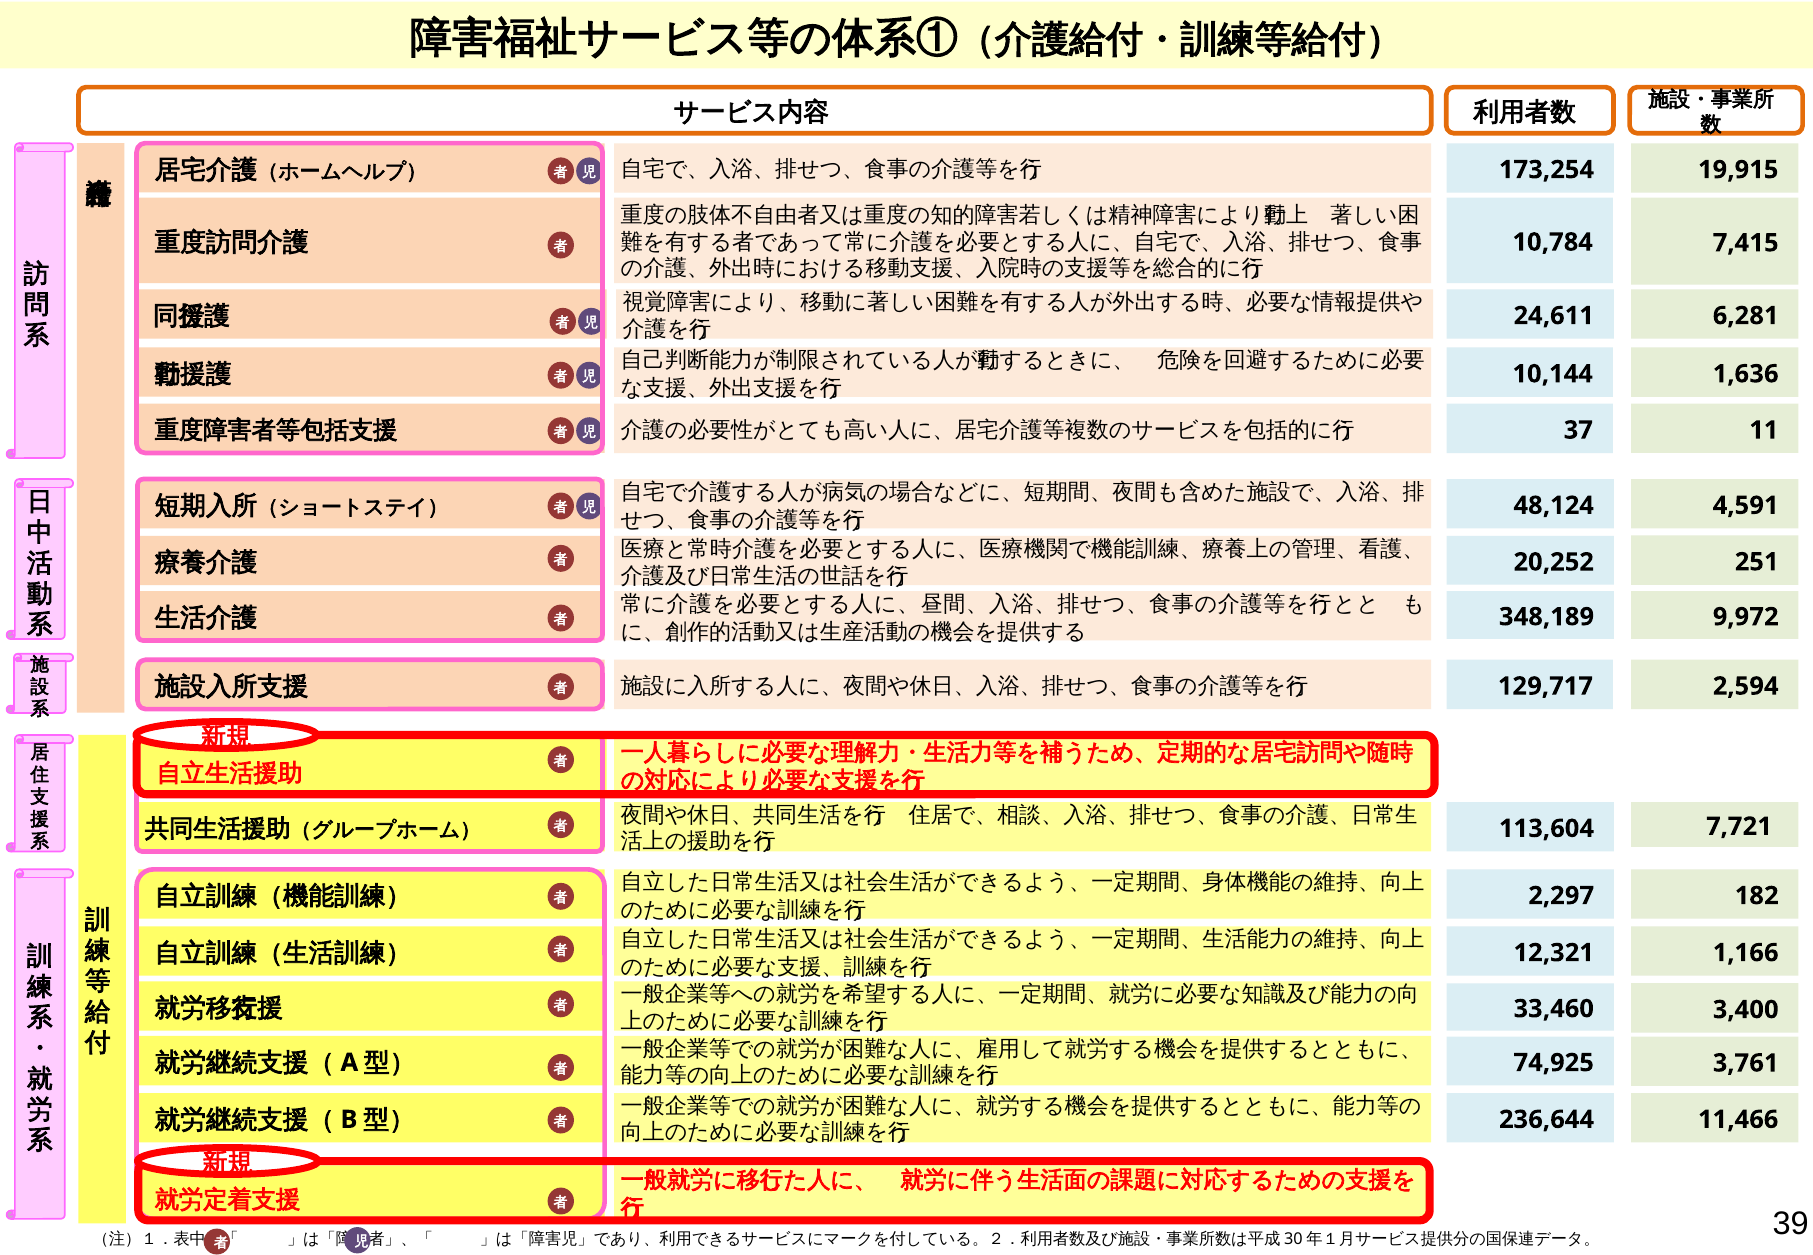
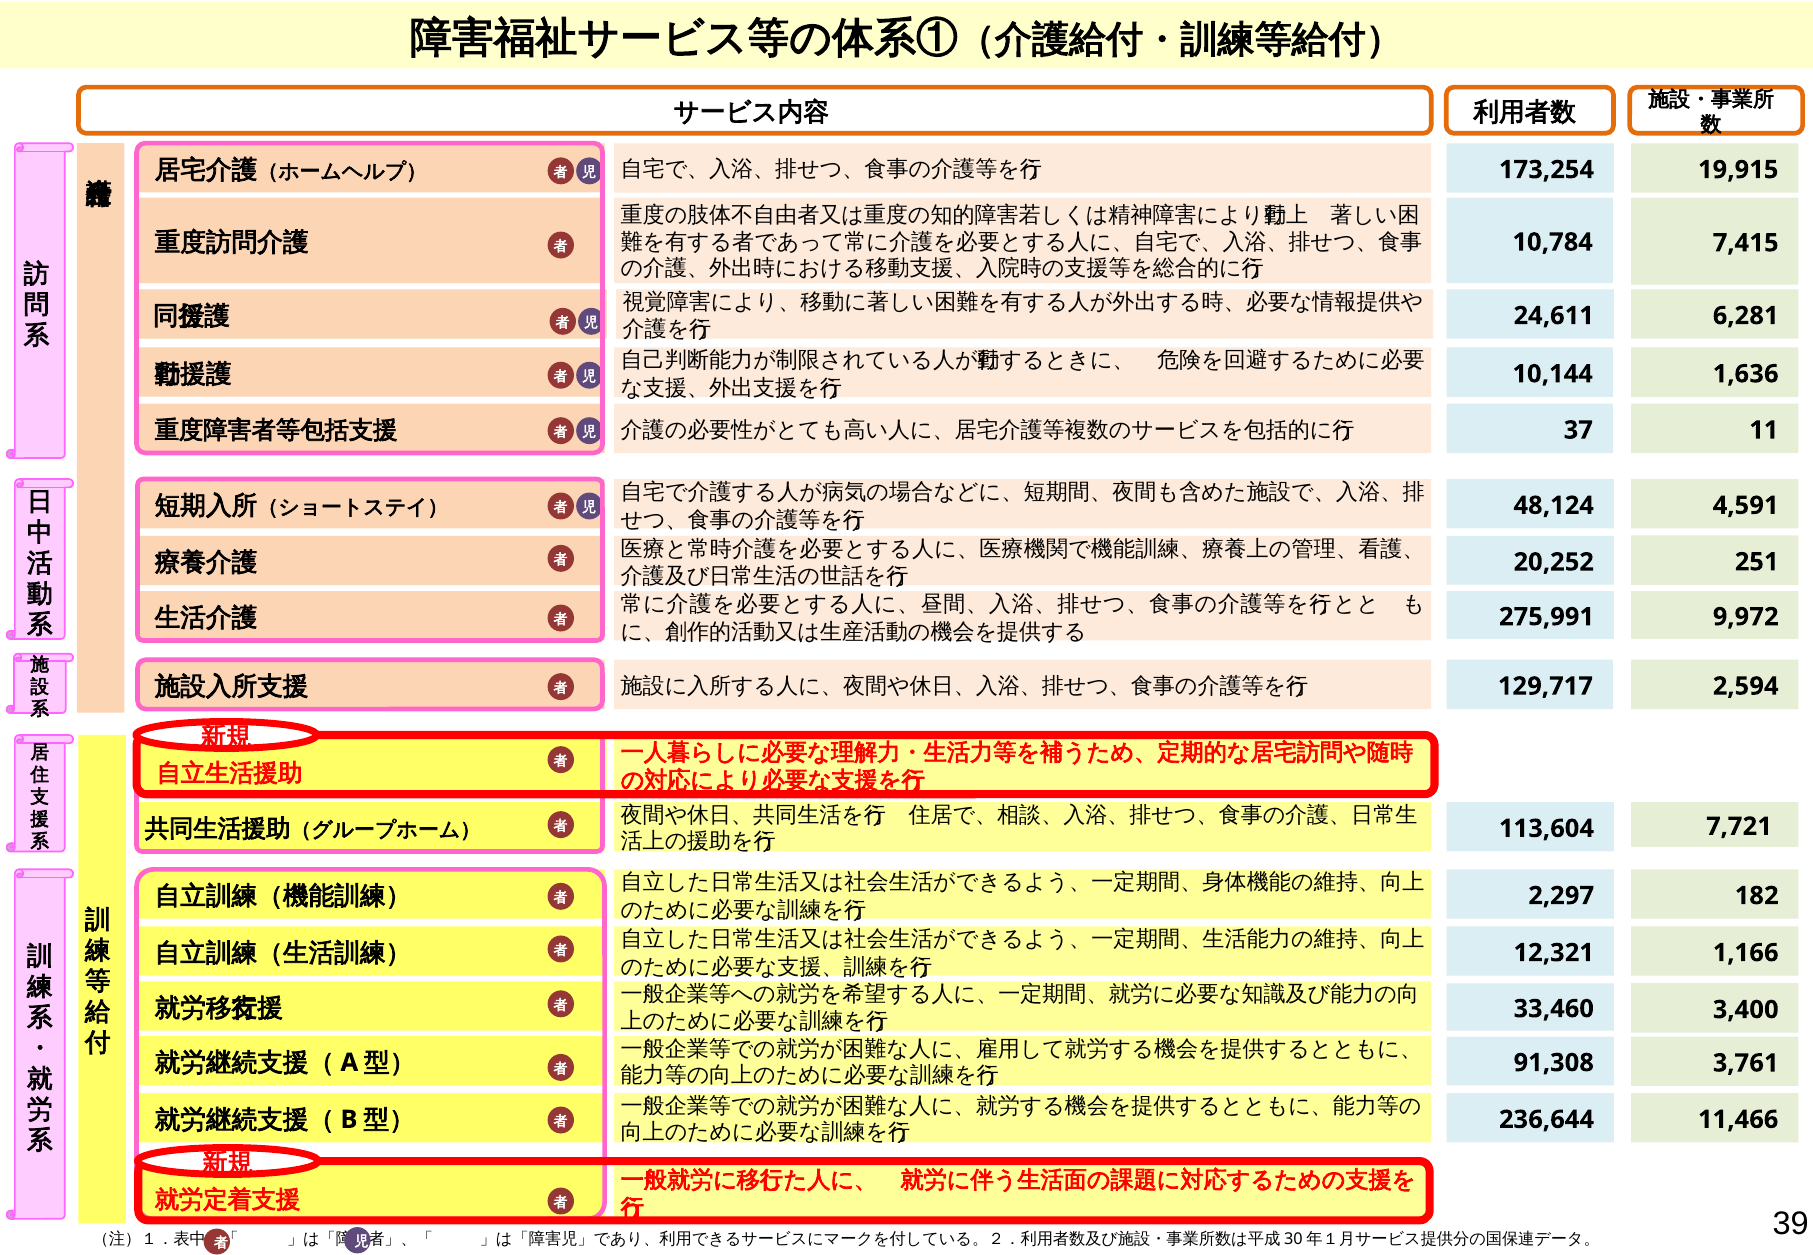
348,189: 348,189 -> 275,991 (1547, 617)
74,925: 74,925 -> 91,308 (1554, 1063)
